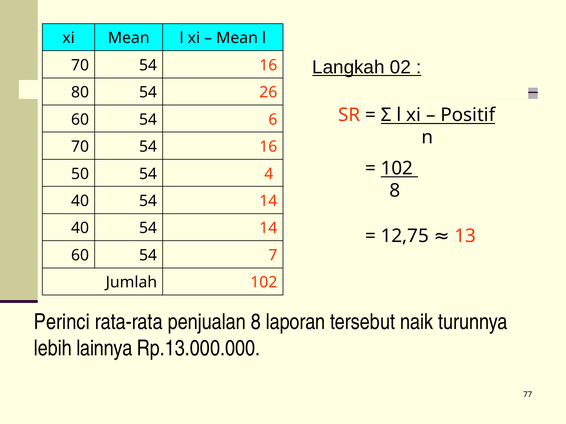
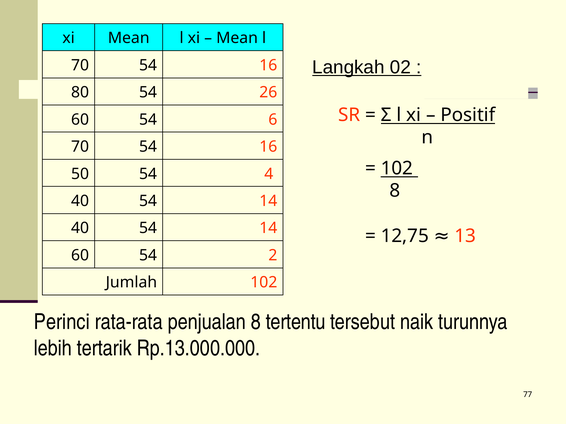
7: 7 -> 2 (273, 256)
laporan: laporan -> tertentu (296, 322)
lainnya: lainnya -> tertarik (104, 349)
